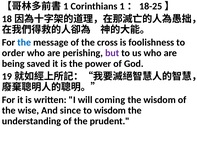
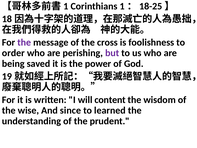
the colour: blue -> purple (24, 42)
coming: coming -> content (110, 100)
to wisdom: wisdom -> learned (110, 110)
